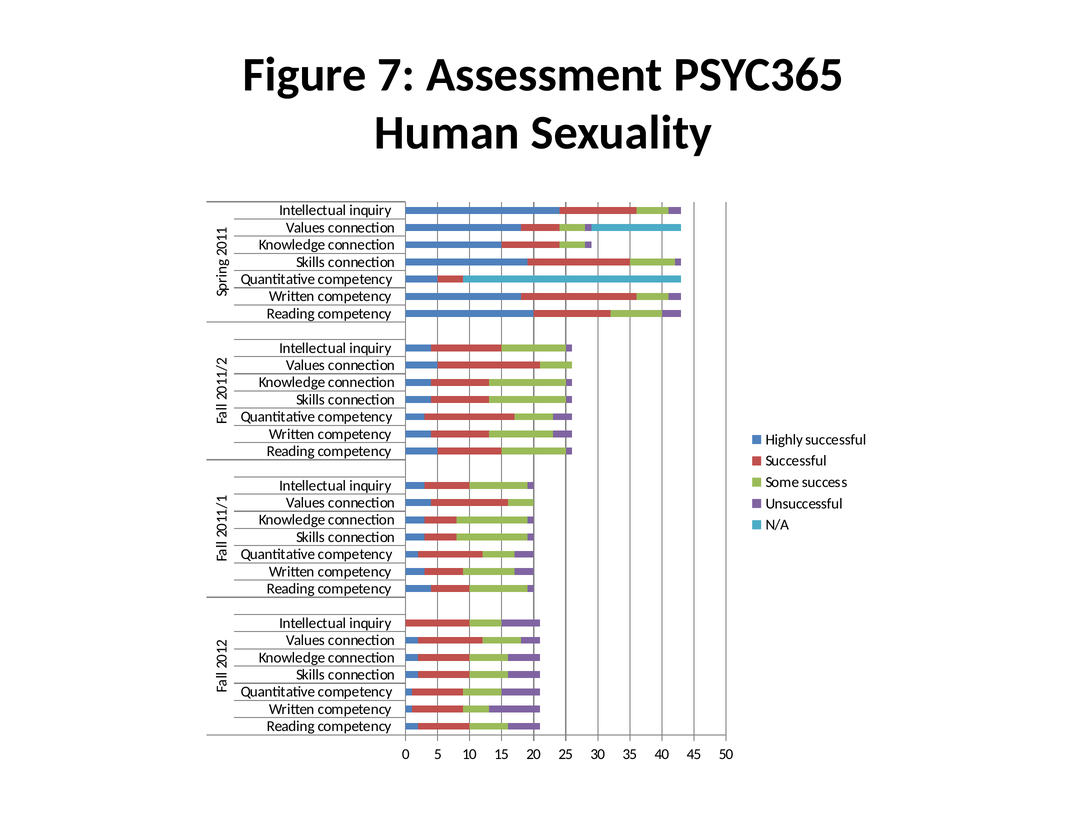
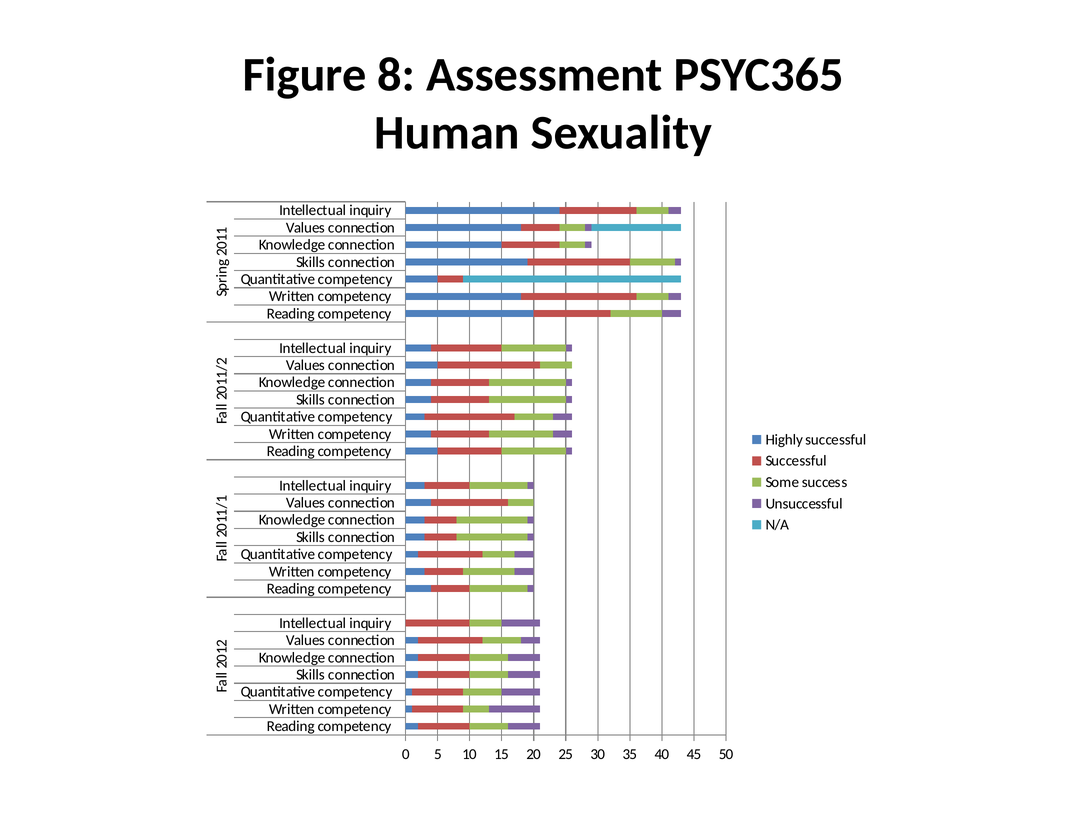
7: 7 -> 8 (396, 75)
